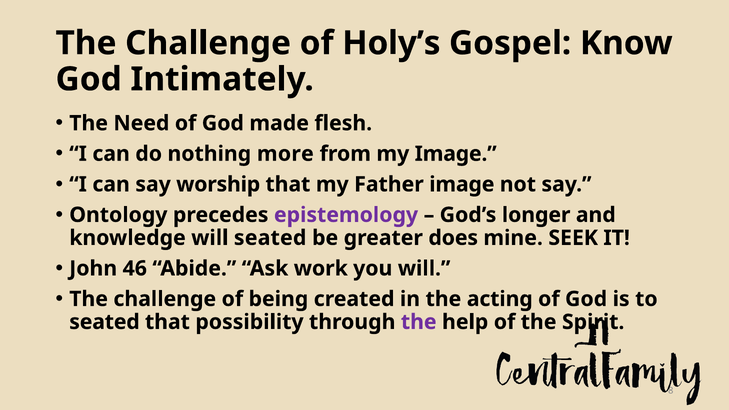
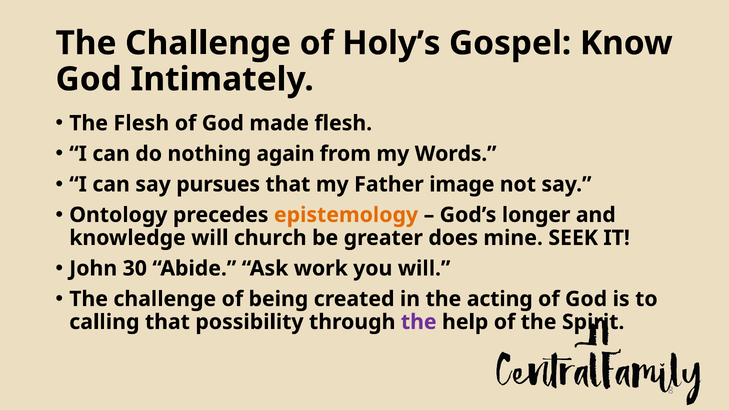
The Need: Need -> Flesh (141, 123)
more: more -> again (286, 154)
my Image: Image -> Words (456, 154)
worship: worship -> pursues (218, 184)
epistemology colour: purple -> orange (346, 215)
will seated: seated -> church (270, 238)
46: 46 -> 30 (135, 268)
seated: seated -> calling (104, 322)
